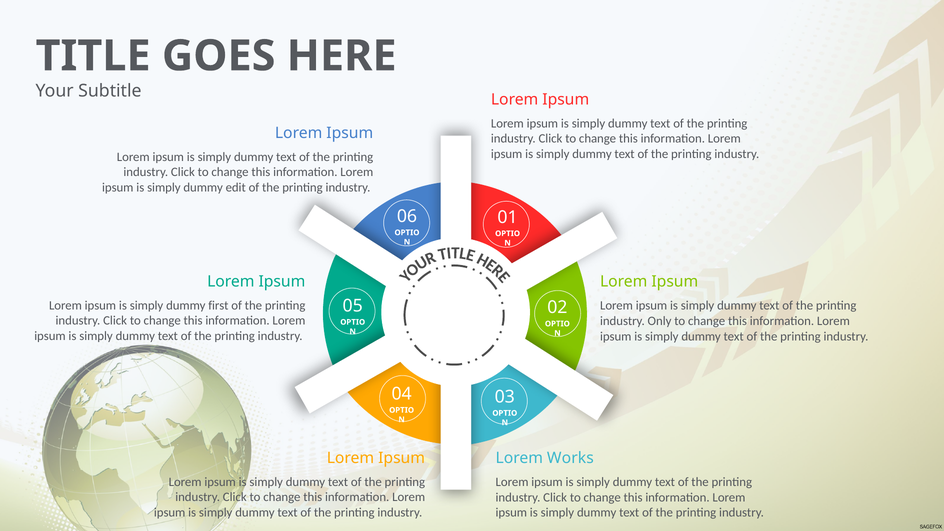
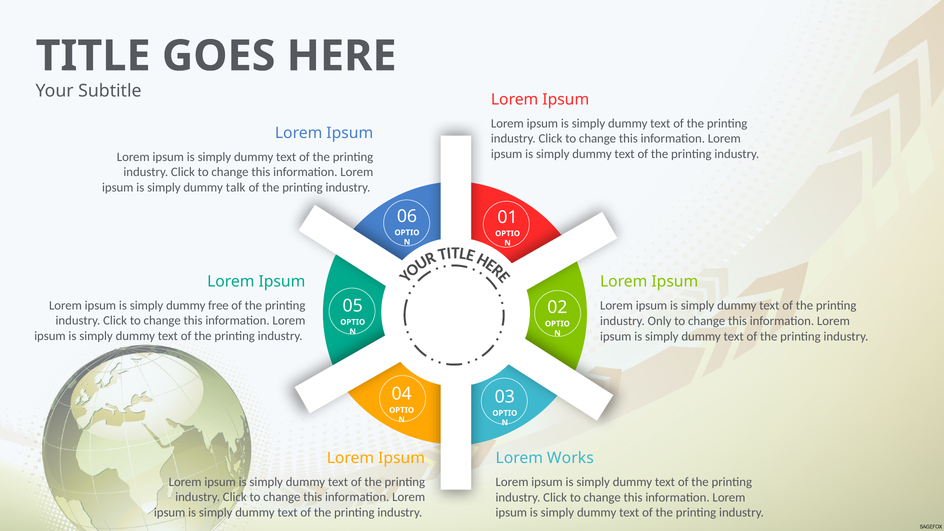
edit: edit -> talk (236, 188)
first: first -> free (218, 305)
